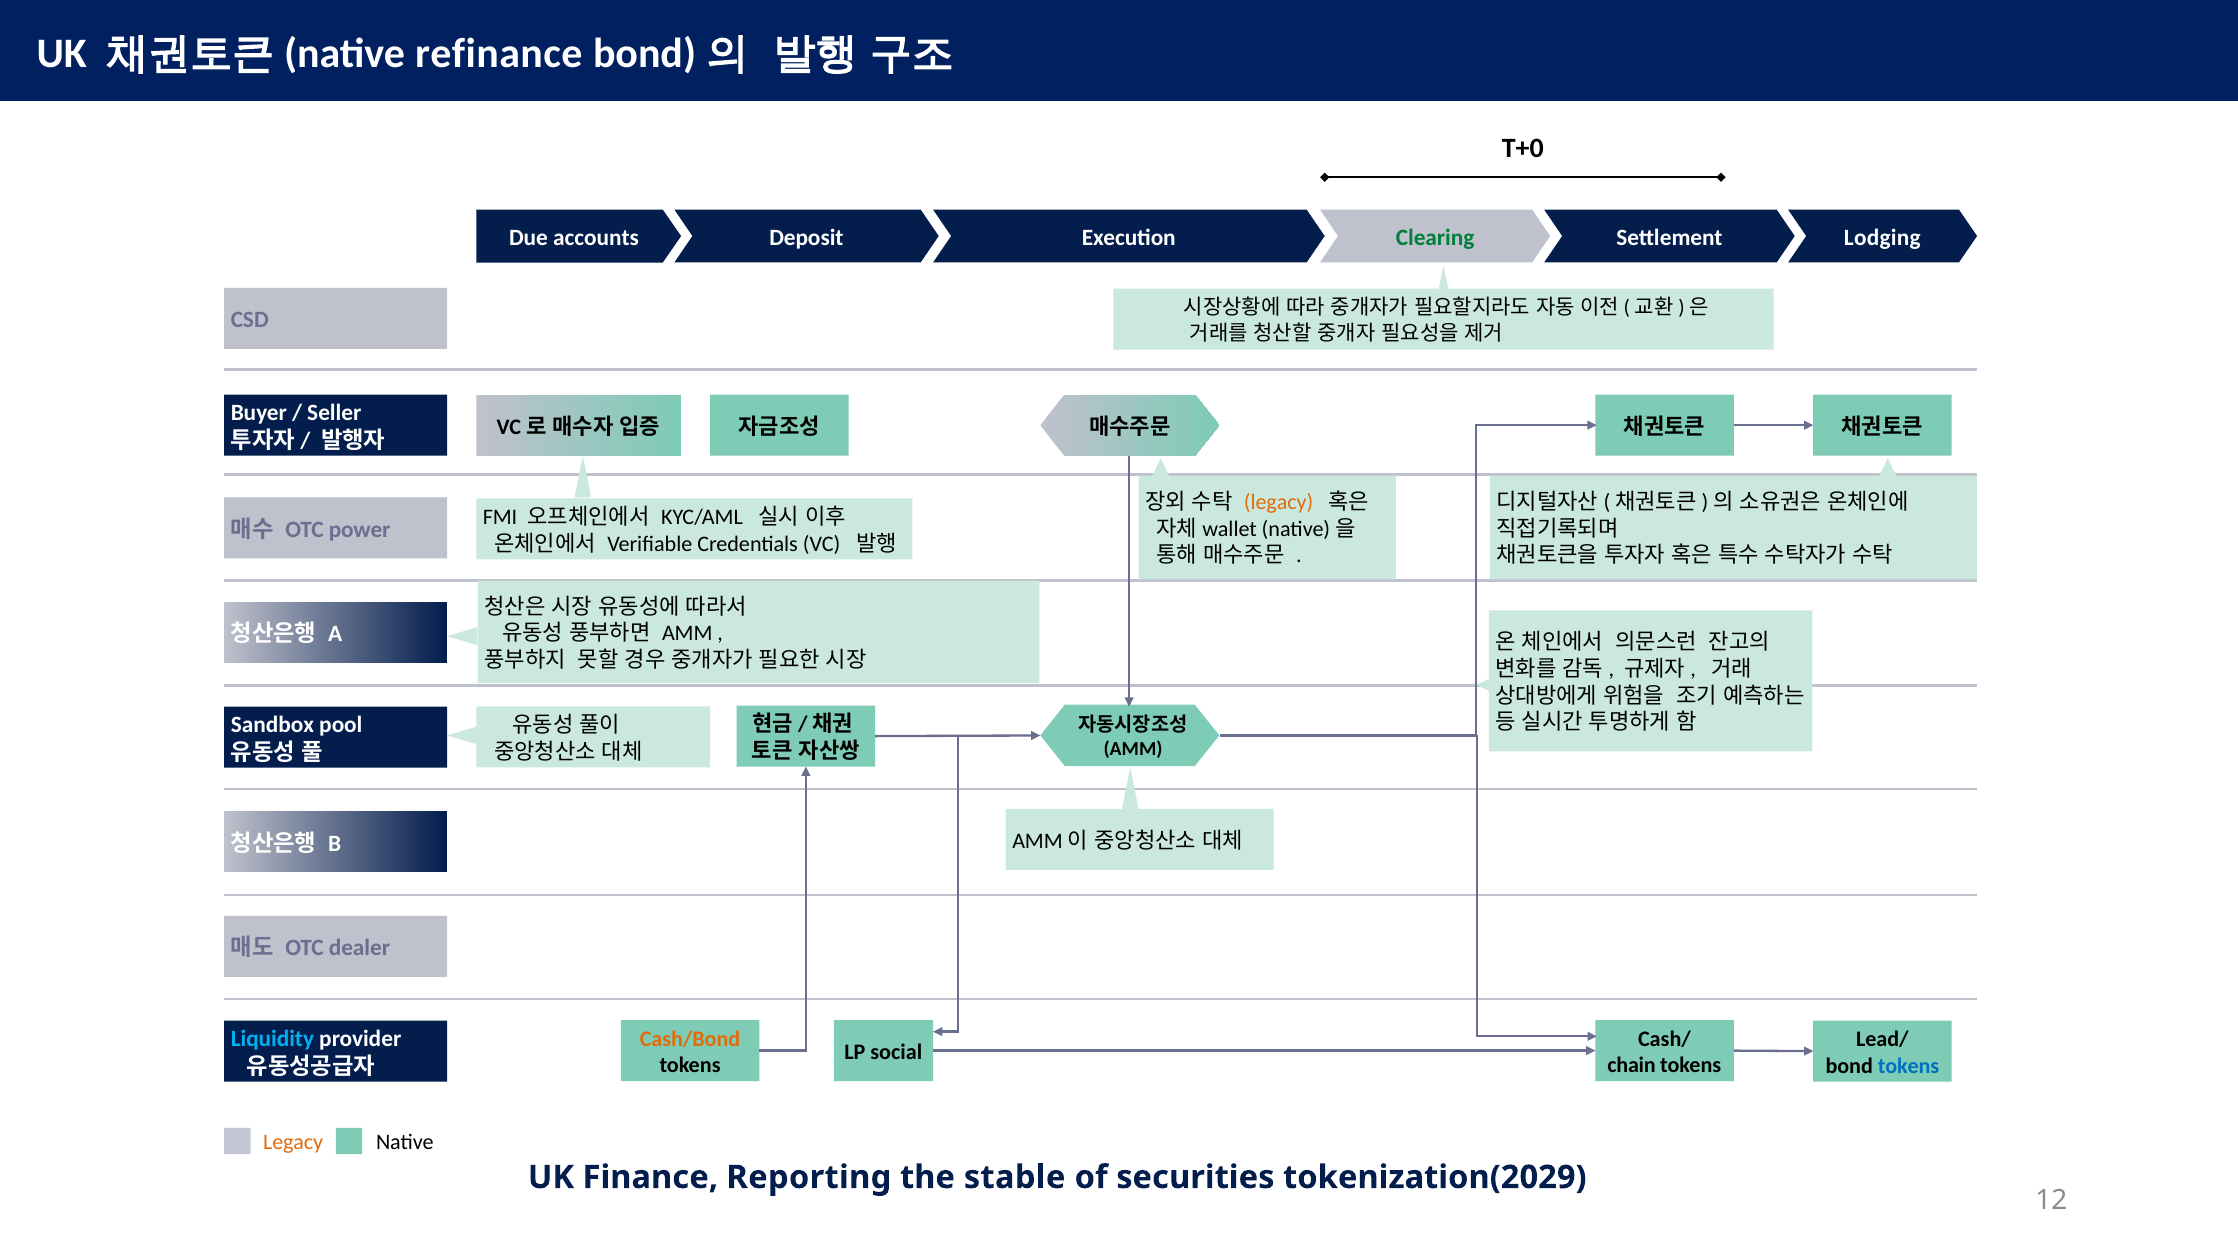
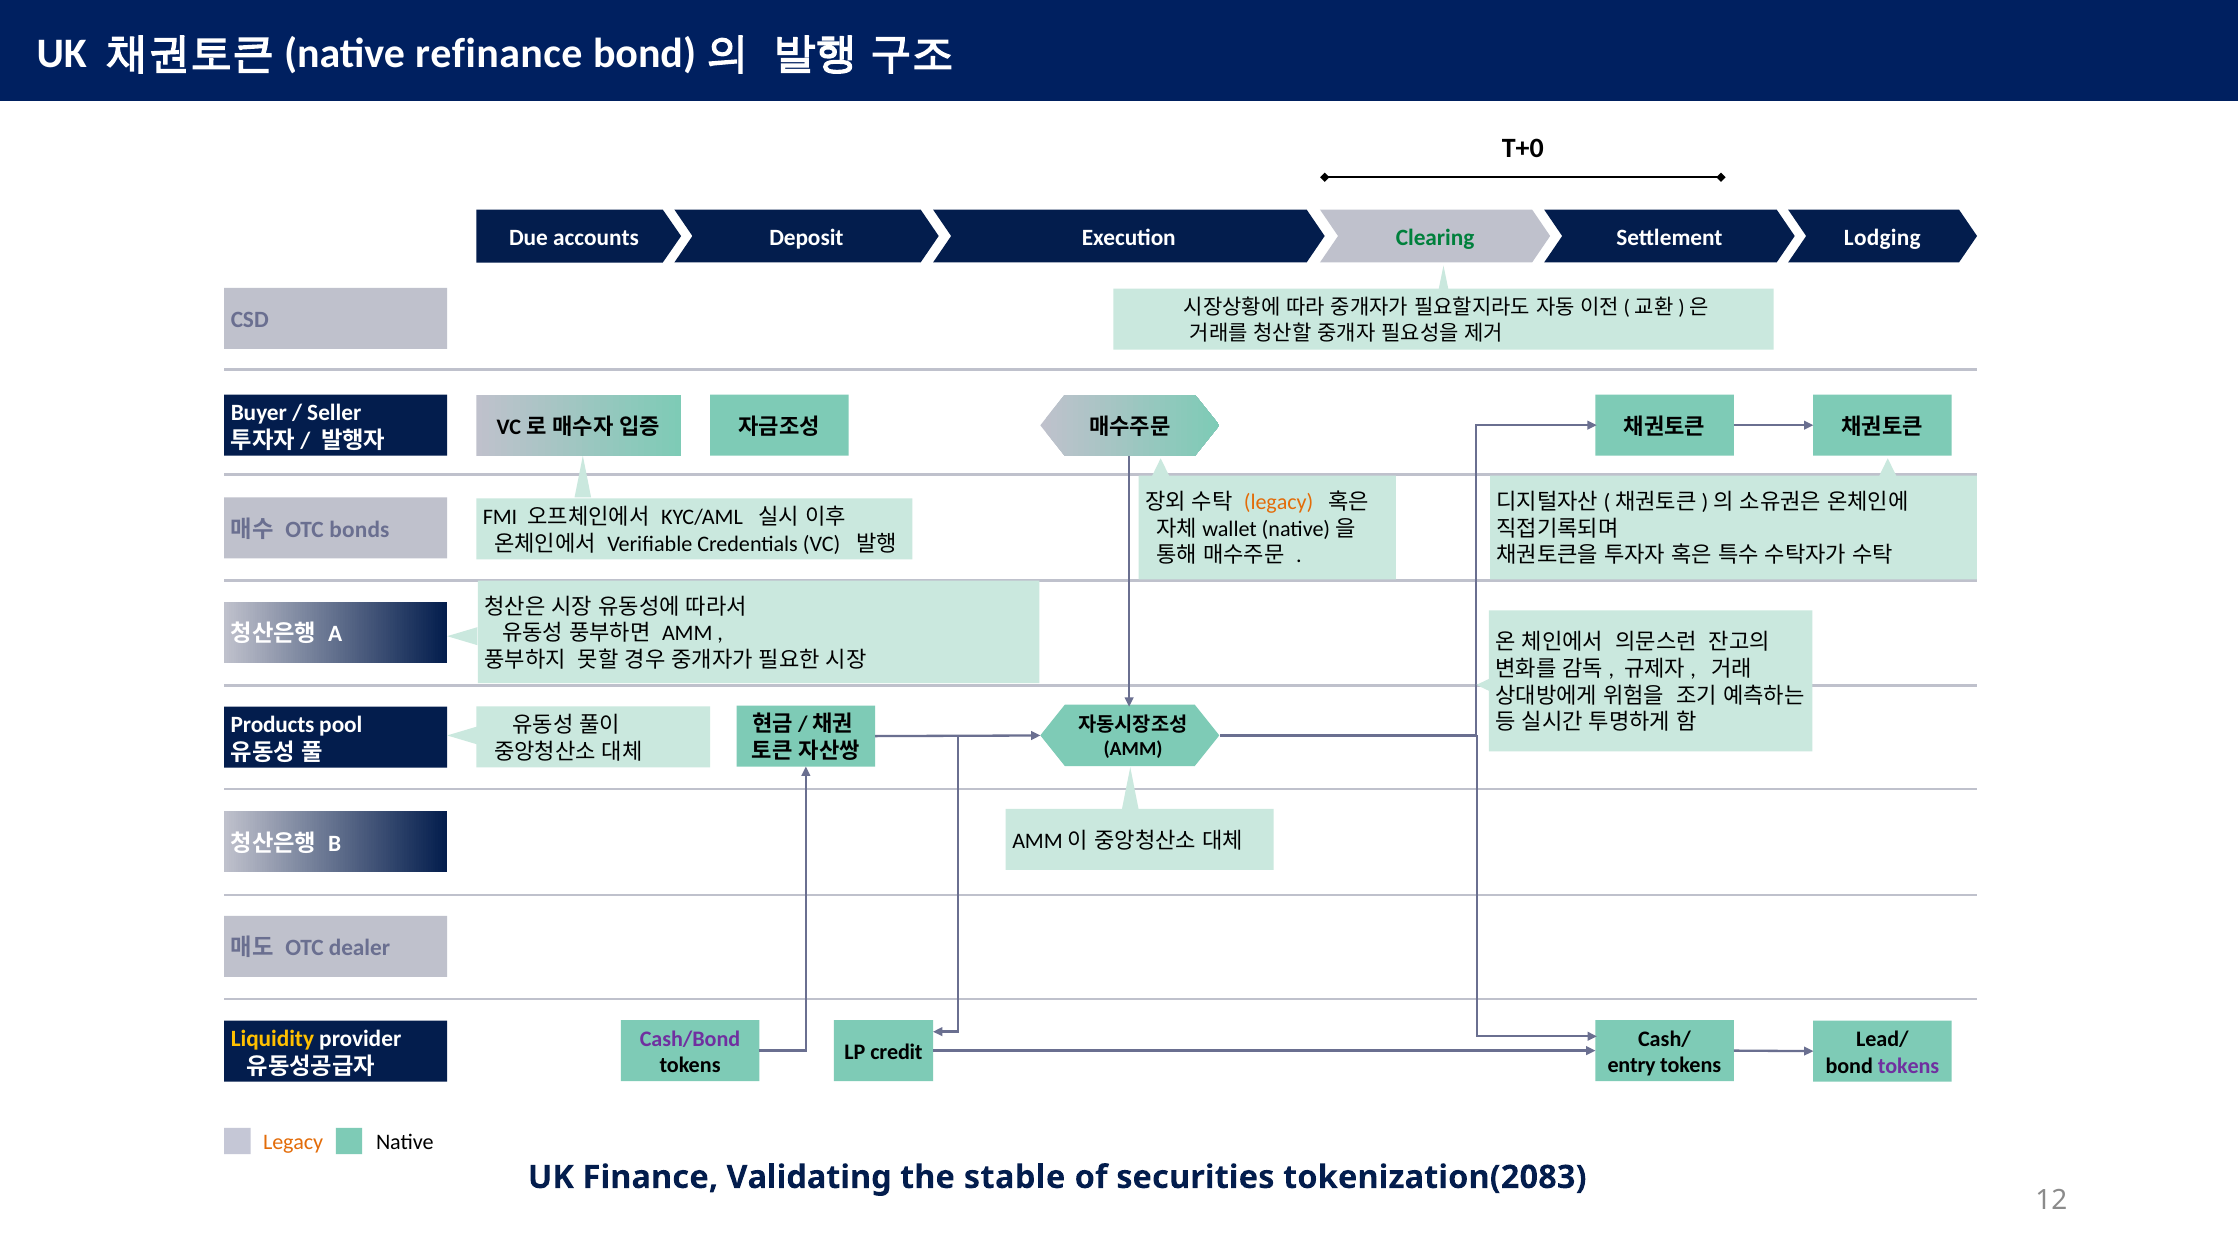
power: power -> bonds (359, 529)
Sandbox: Sandbox -> Products (273, 725)
Liquidity colour: light blue -> yellow (272, 1039)
Cash/Bond colour: orange -> purple (690, 1039)
social: social -> credit (896, 1052)
chain: chain -> entry (1632, 1065)
tokens colour: blue -> purple (1909, 1066)
Reporting: Reporting -> Validating (809, 1177)
tokenization(2029: tokenization(2029 -> tokenization(2083 (1435, 1177)
